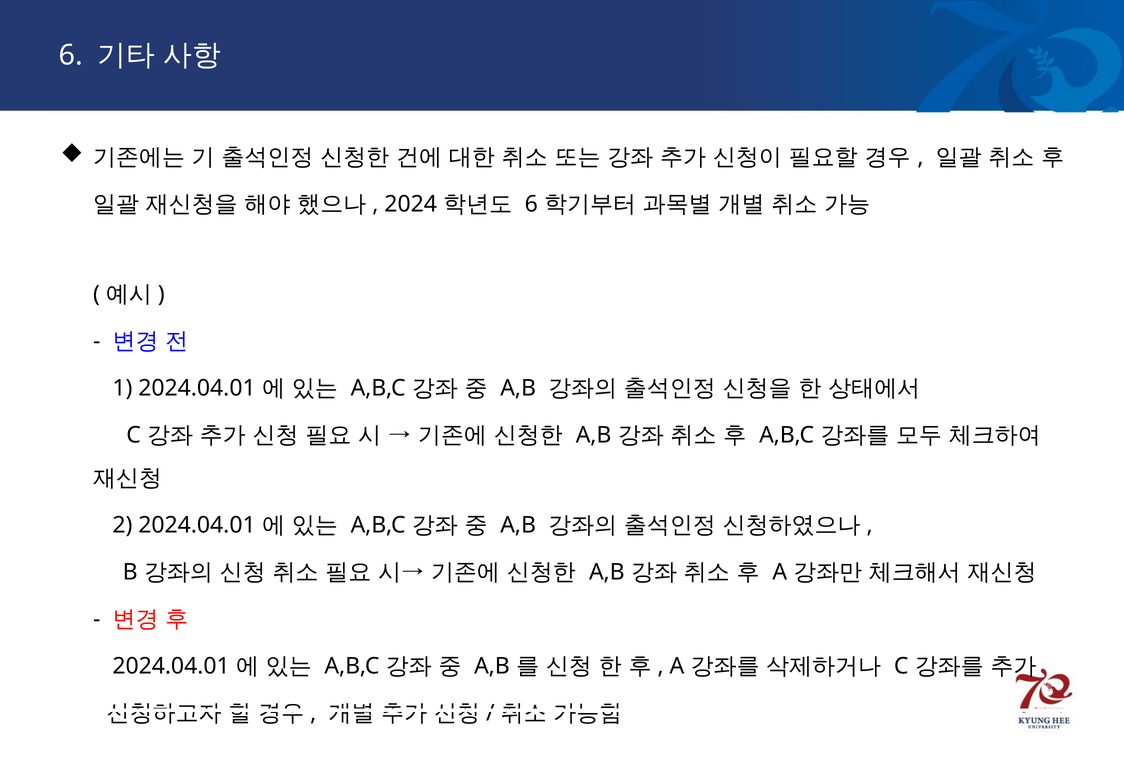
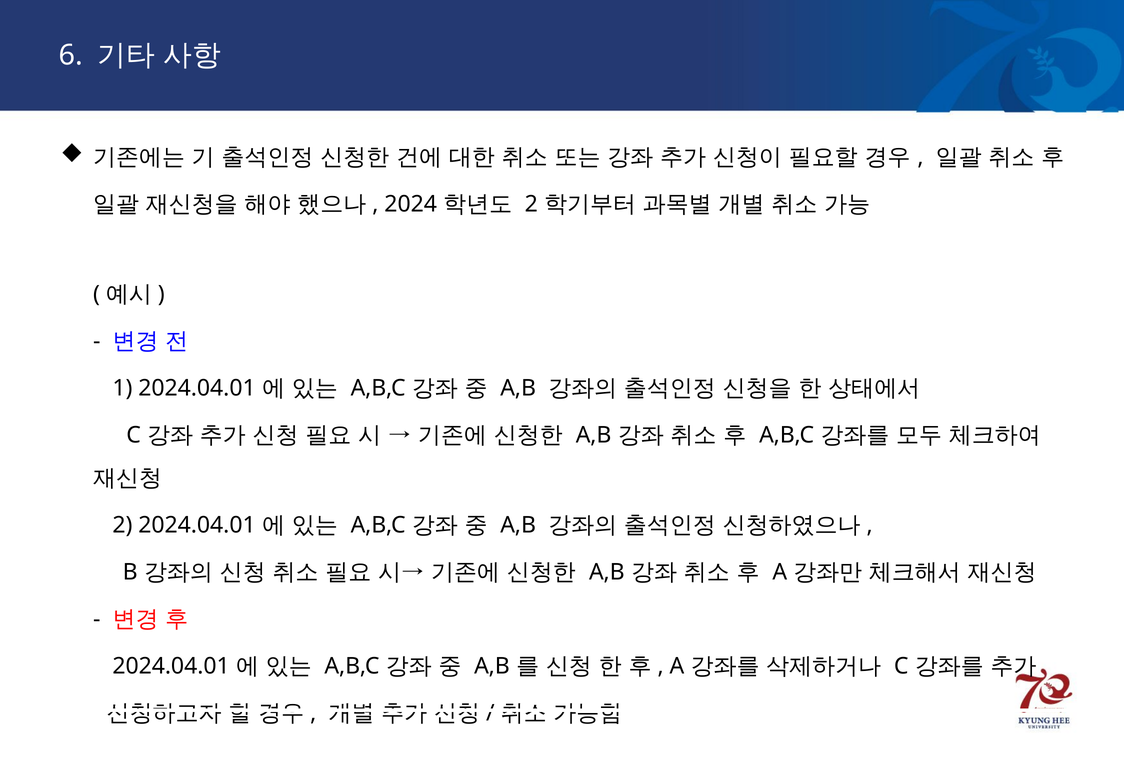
6: 6 -> 2 (531, 204)
